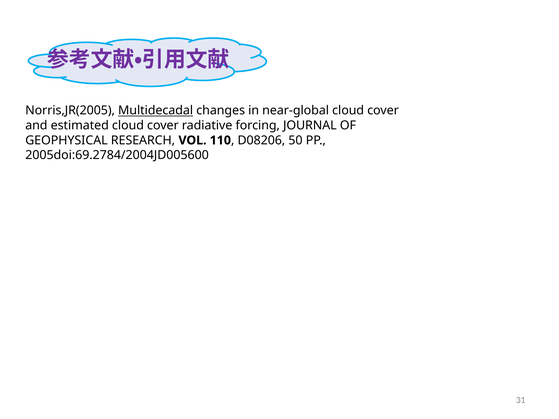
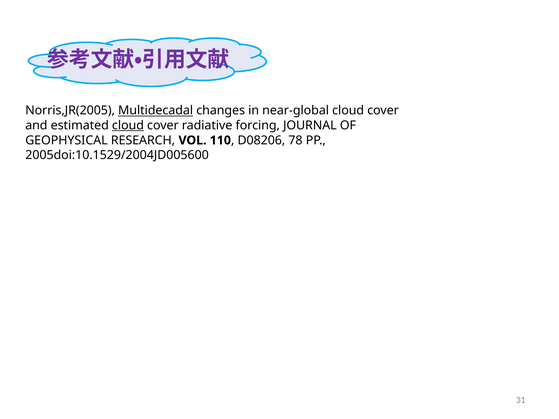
cloud underline: none -> present (128, 126)
50: 50 -> 78 (295, 140)
2005doi:69.2784/2004JD005600: 2005doi:69.2784/2004JD005600 -> 2005doi:10.1529/2004JD005600 (117, 155)
